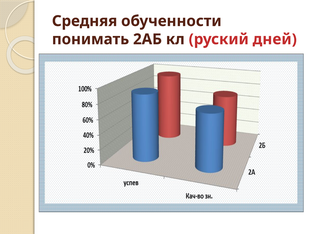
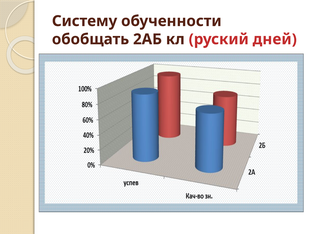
Средняя: Средняя -> Систему (85, 21)
понимать: понимать -> обобщать (91, 39)
